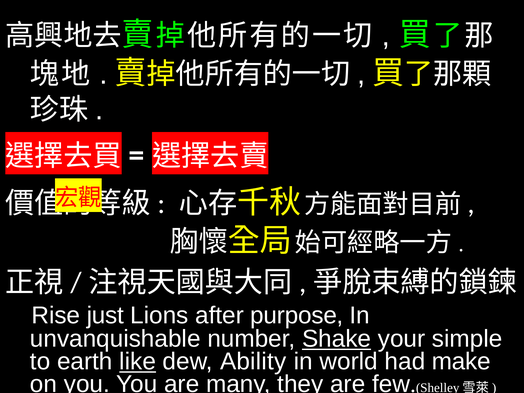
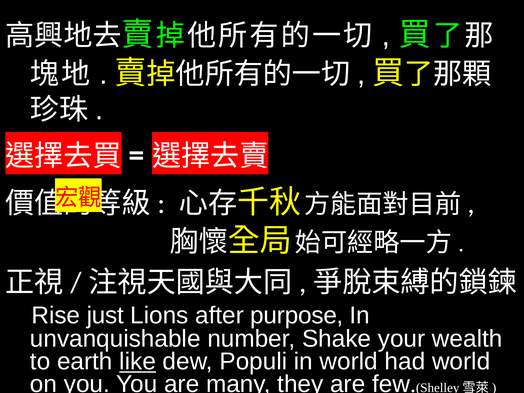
Shake underline: present -> none (337, 339)
simple: simple -> wealth (467, 339)
Ability: Ability -> Populi (253, 361)
had make: make -> world (461, 361)
